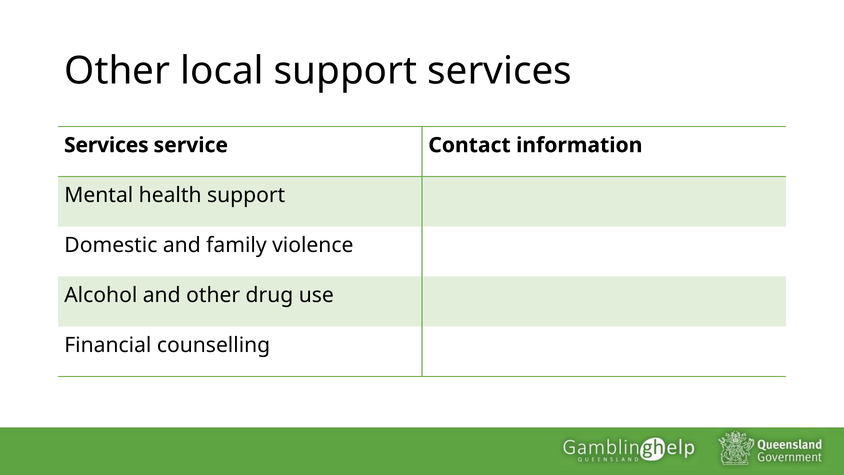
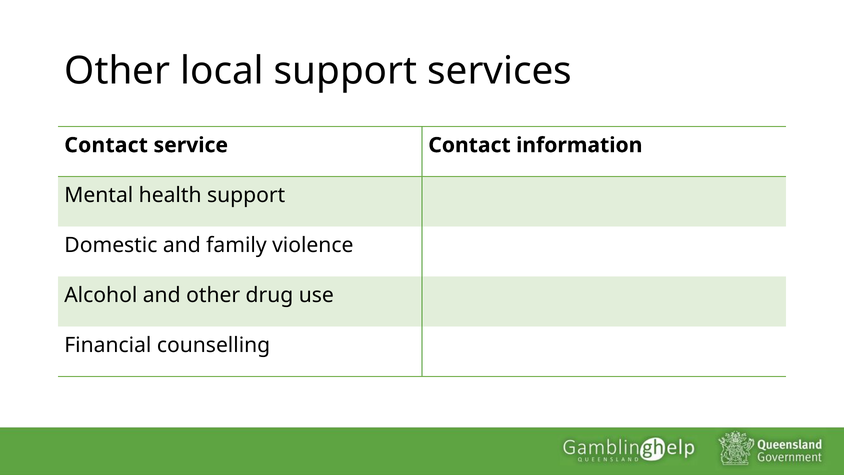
Services: Services -> Contact (106, 145)
